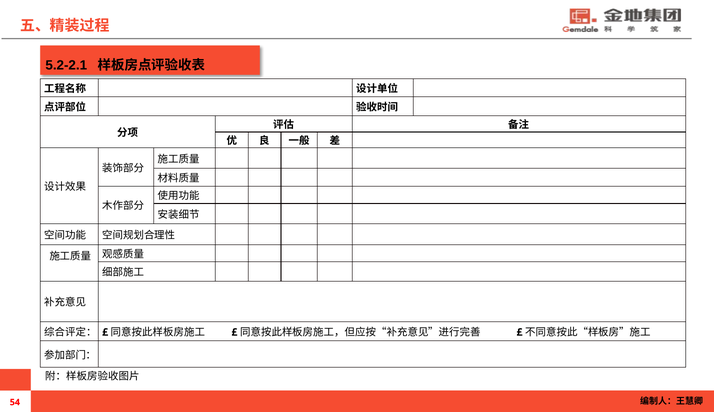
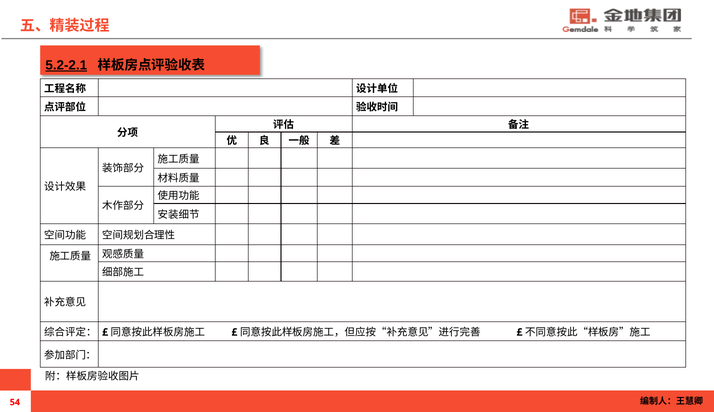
5.2-2.1 underline: none -> present (66, 65)
